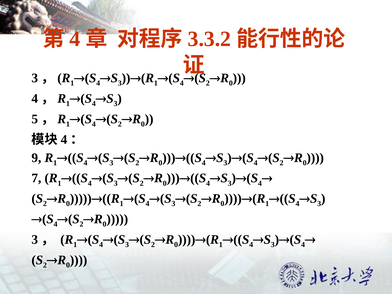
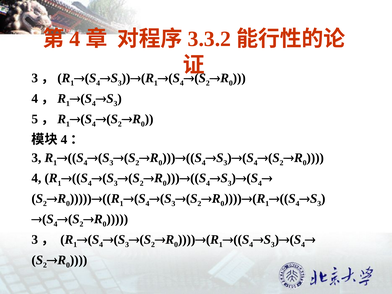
9: 9 -> 3 (36, 158)
7: 7 -> 4 (36, 178)
